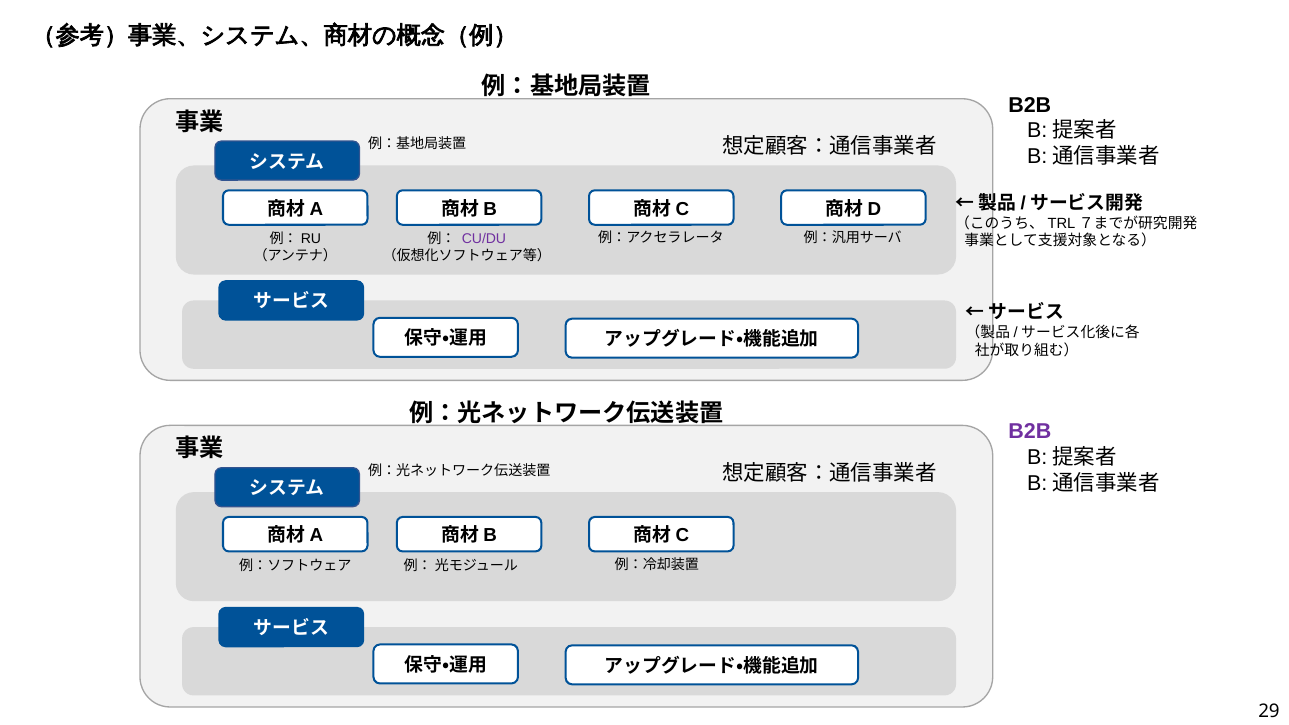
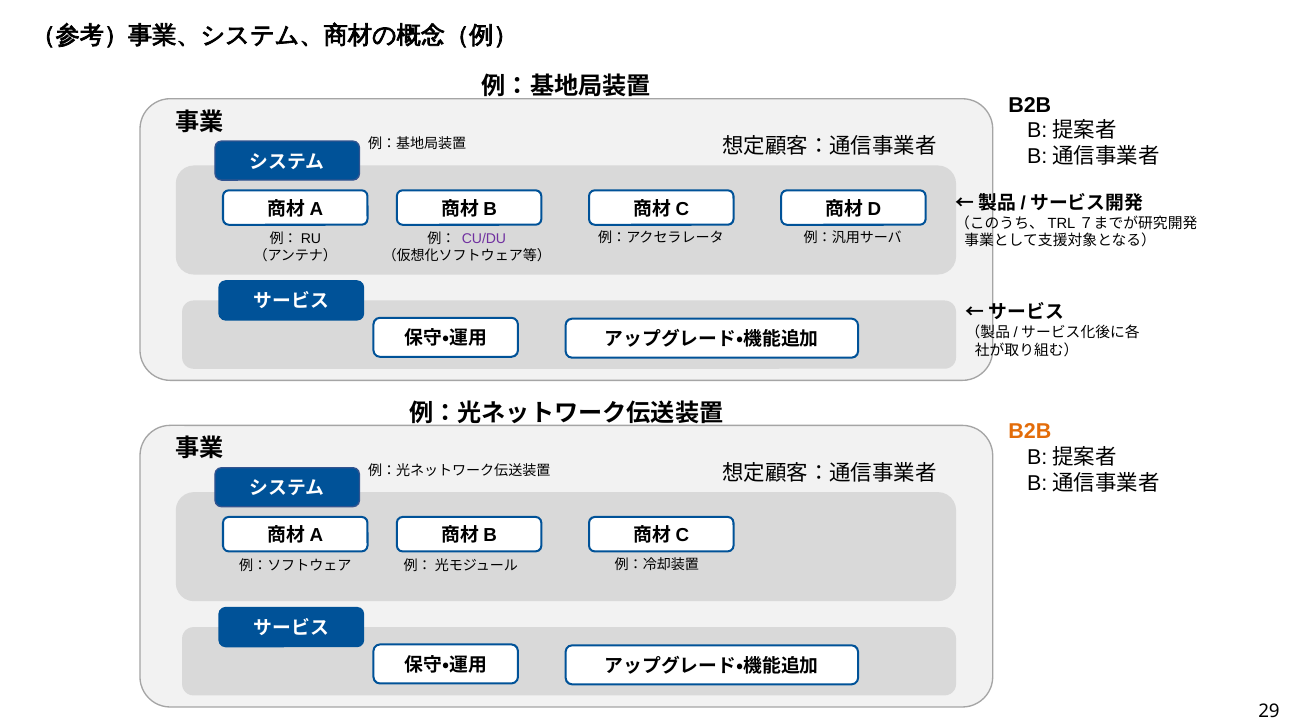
B2B colour: purple -> orange (1030, 432)
